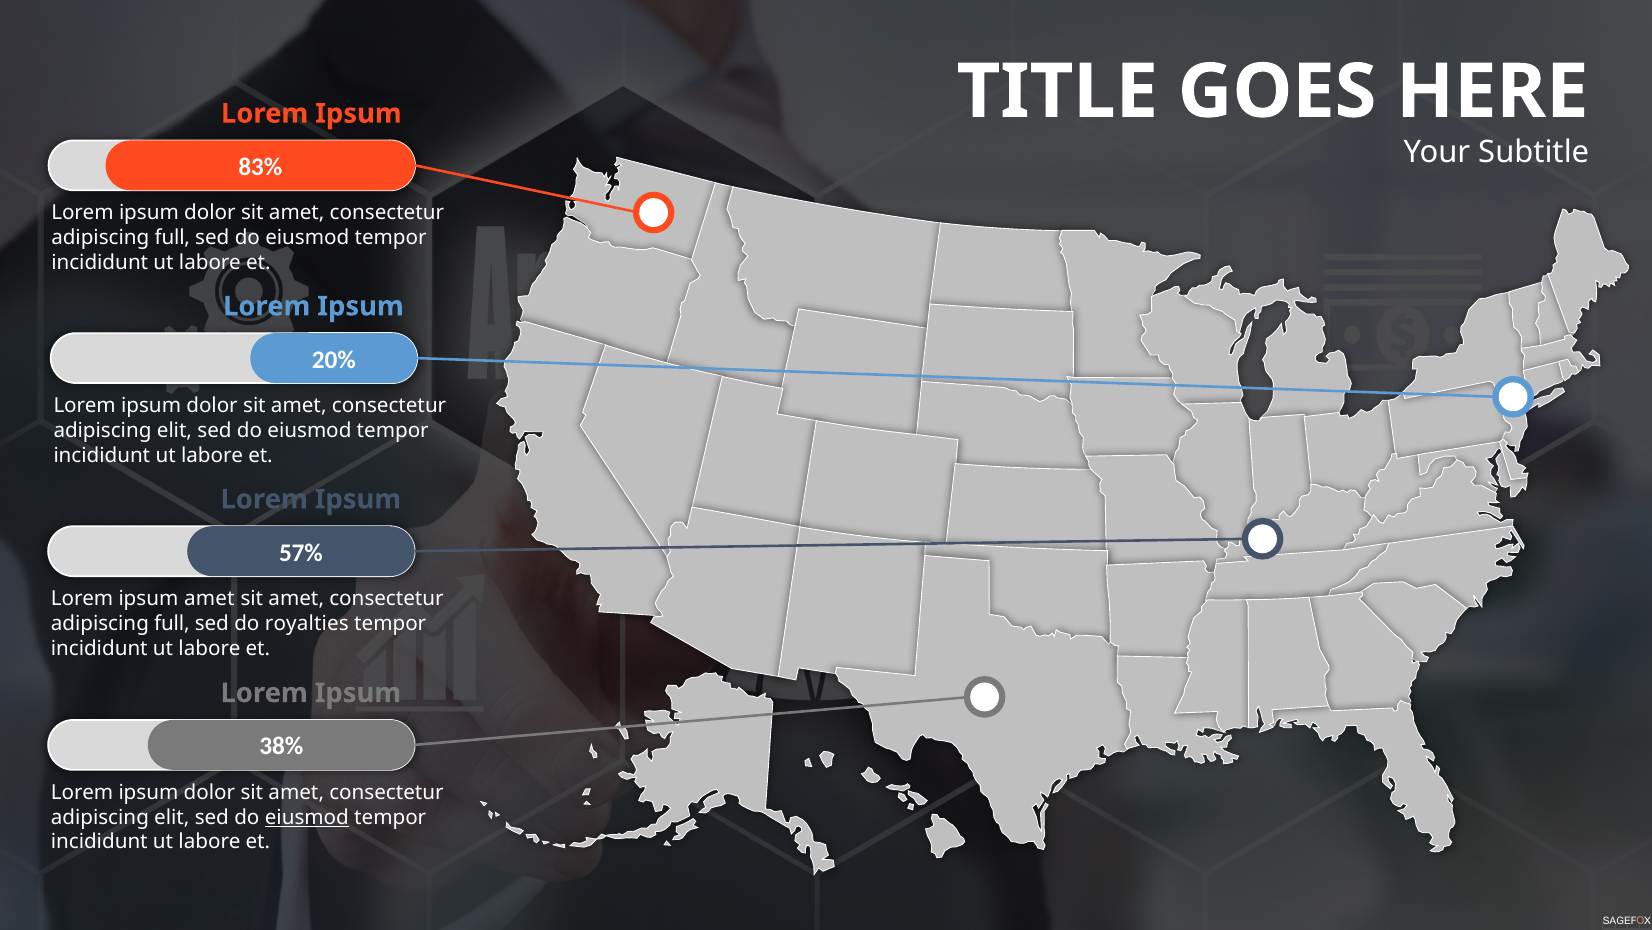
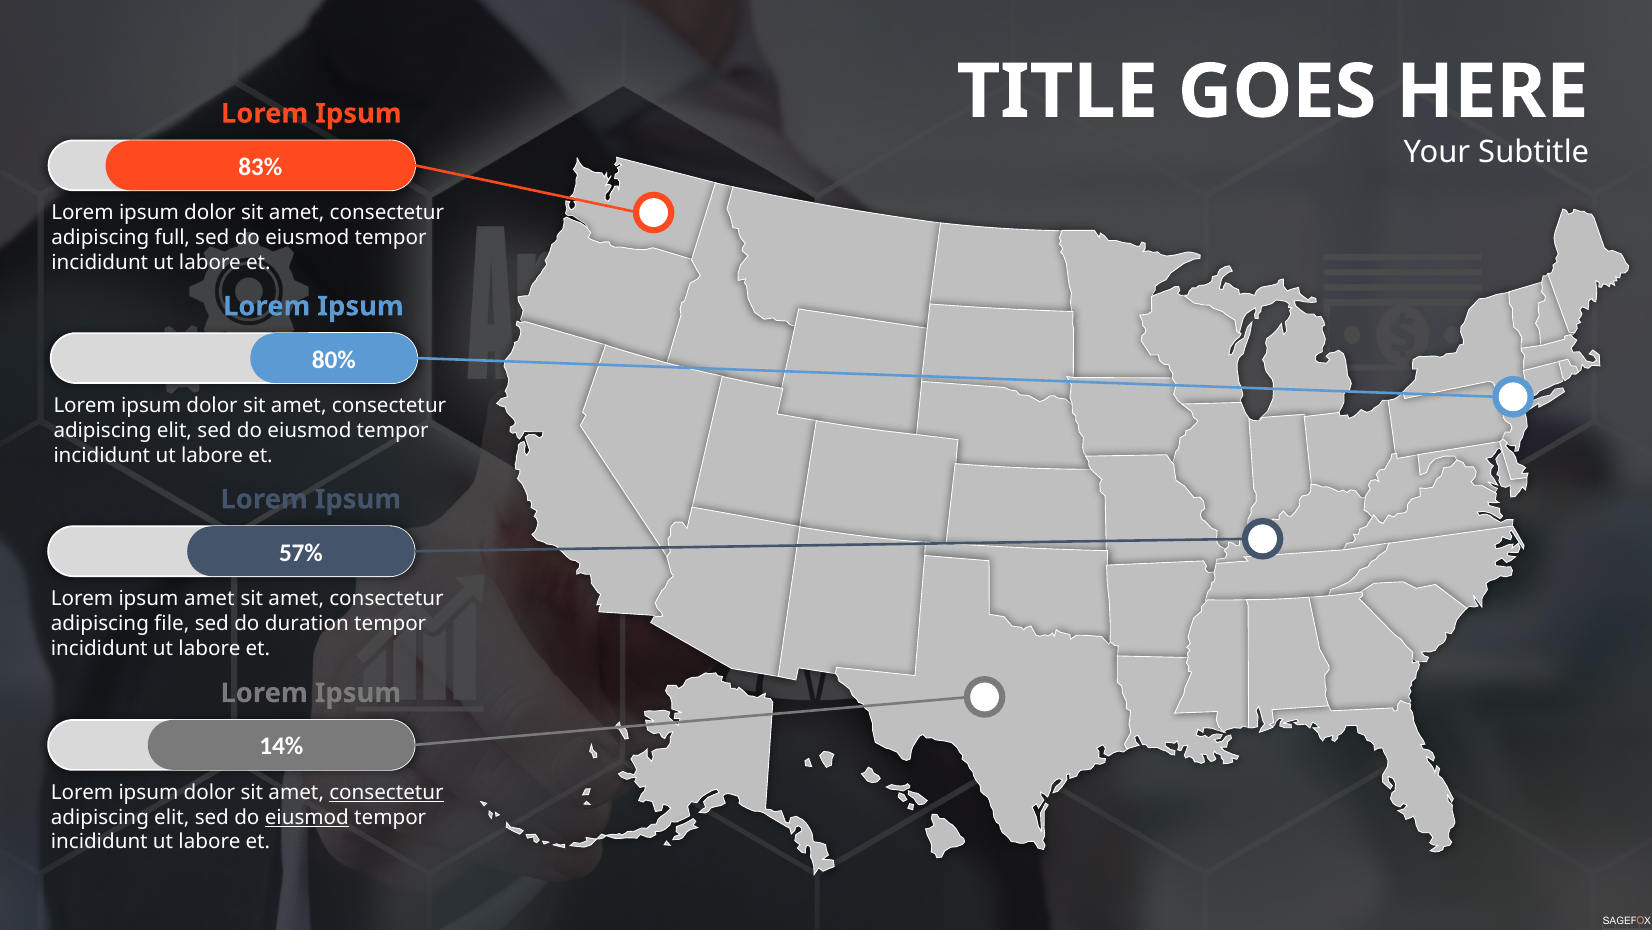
20%: 20% -> 80% (334, 360)
full: full -> file (172, 623)
royalties: royalties -> duration (307, 623)
38%: 38% -> 14% (281, 746)
consectetur underline: none -> present (386, 792)
